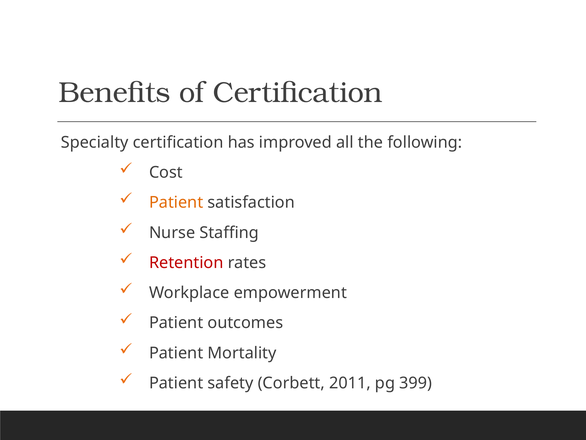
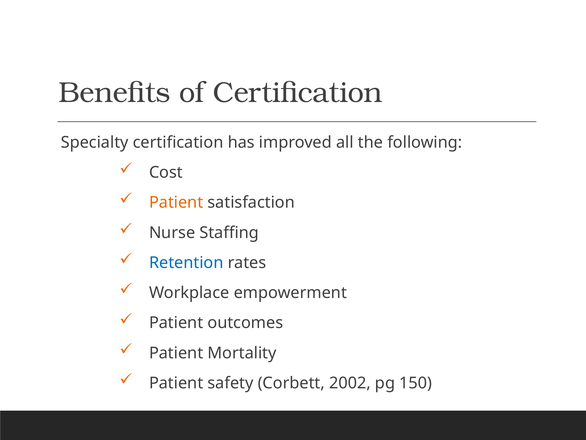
Retention colour: red -> blue (186, 262)
2011: 2011 -> 2002 (350, 383)
399: 399 -> 150 (416, 383)
